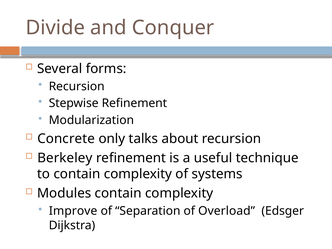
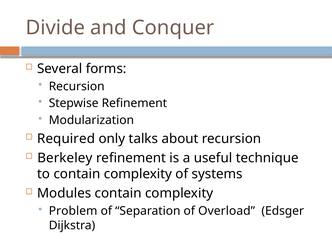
Concrete: Concrete -> Required (66, 139)
Improve: Improve -> Problem (73, 211)
